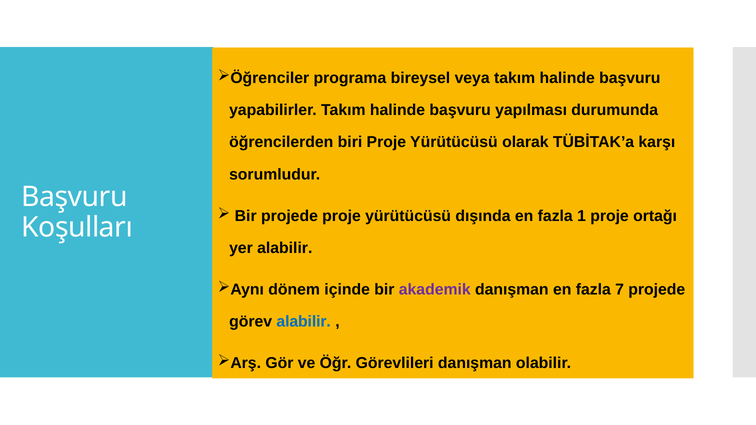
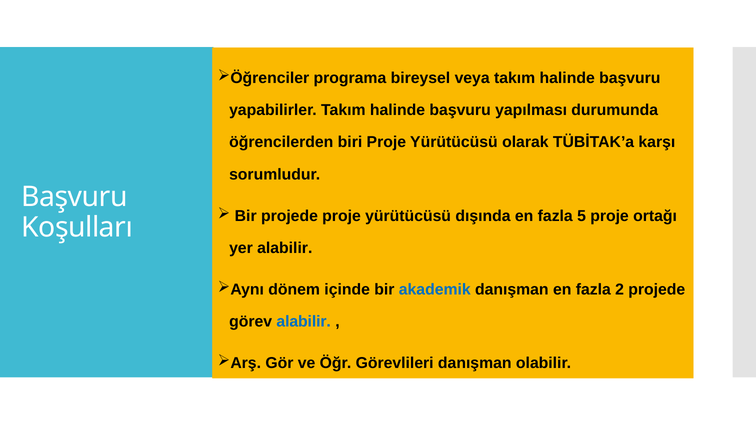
1: 1 -> 5 (582, 216)
akademik colour: purple -> blue (435, 290)
7: 7 -> 2 (620, 290)
